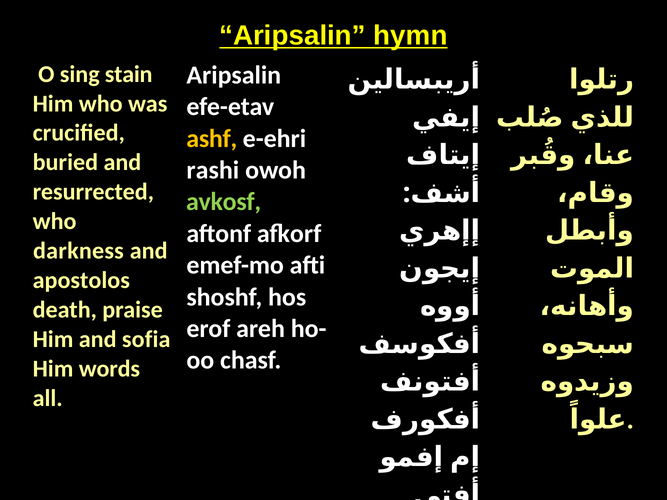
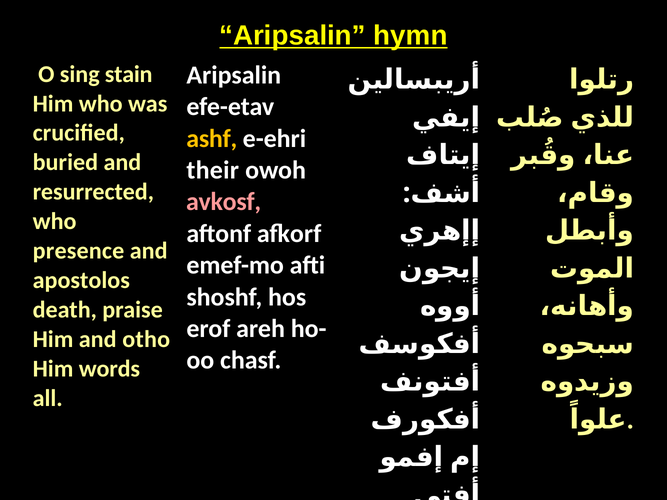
rashi: rashi -> their (213, 170)
avkosf colour: light green -> pink (224, 202)
darkness: darkness -> presence (78, 251)
sofia: sofia -> otho (146, 339)
